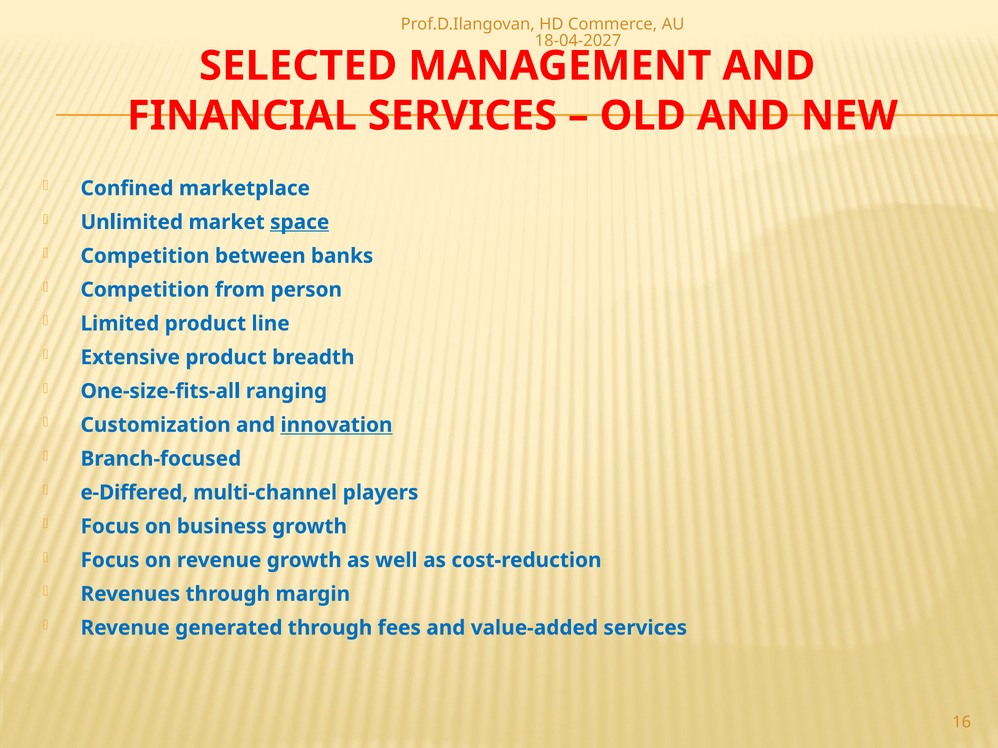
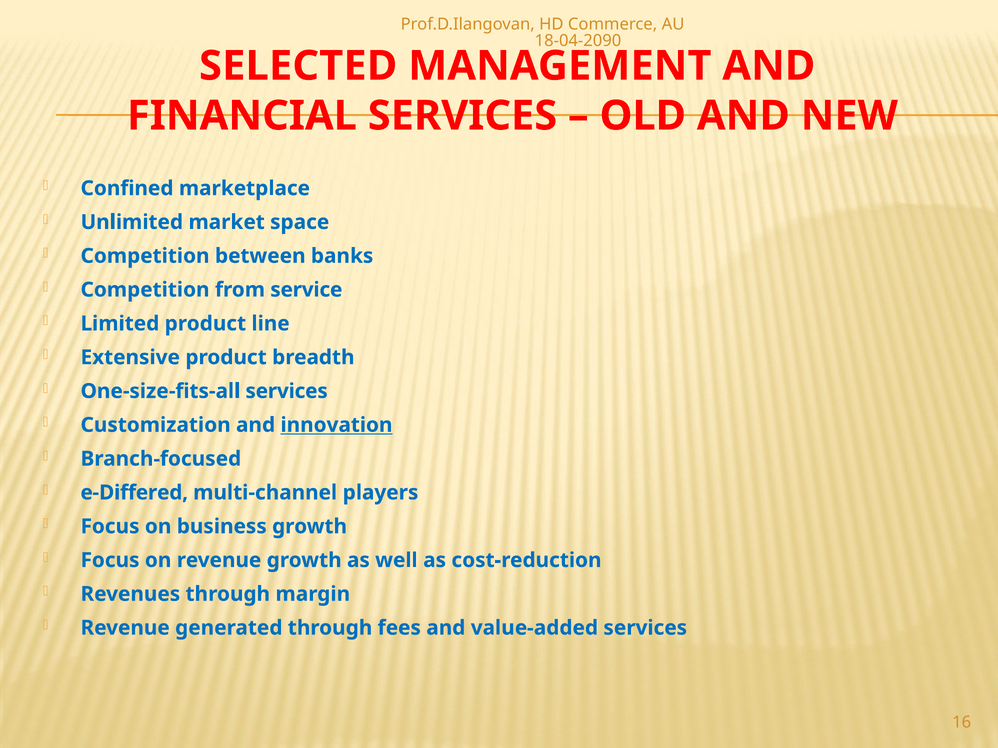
18-04-2027: 18-04-2027 -> 18-04-2090 (578, 41)
space underline: present -> none (300, 222)
person: person -> service (306, 290)
One-size-fits-all ranging: ranging -> services (287, 391)
